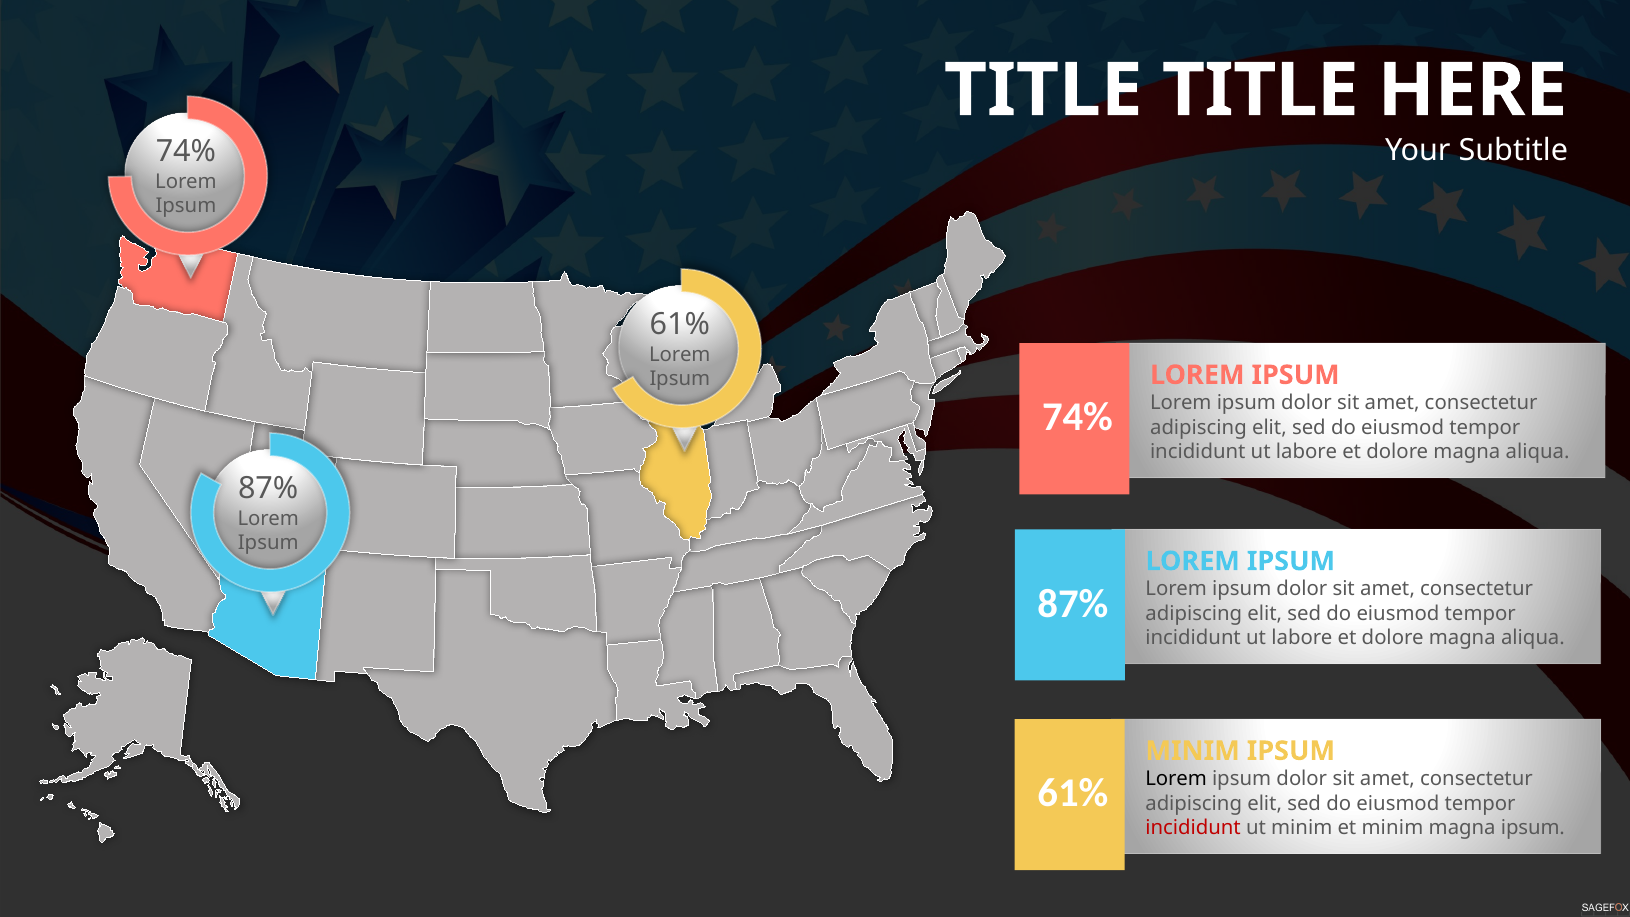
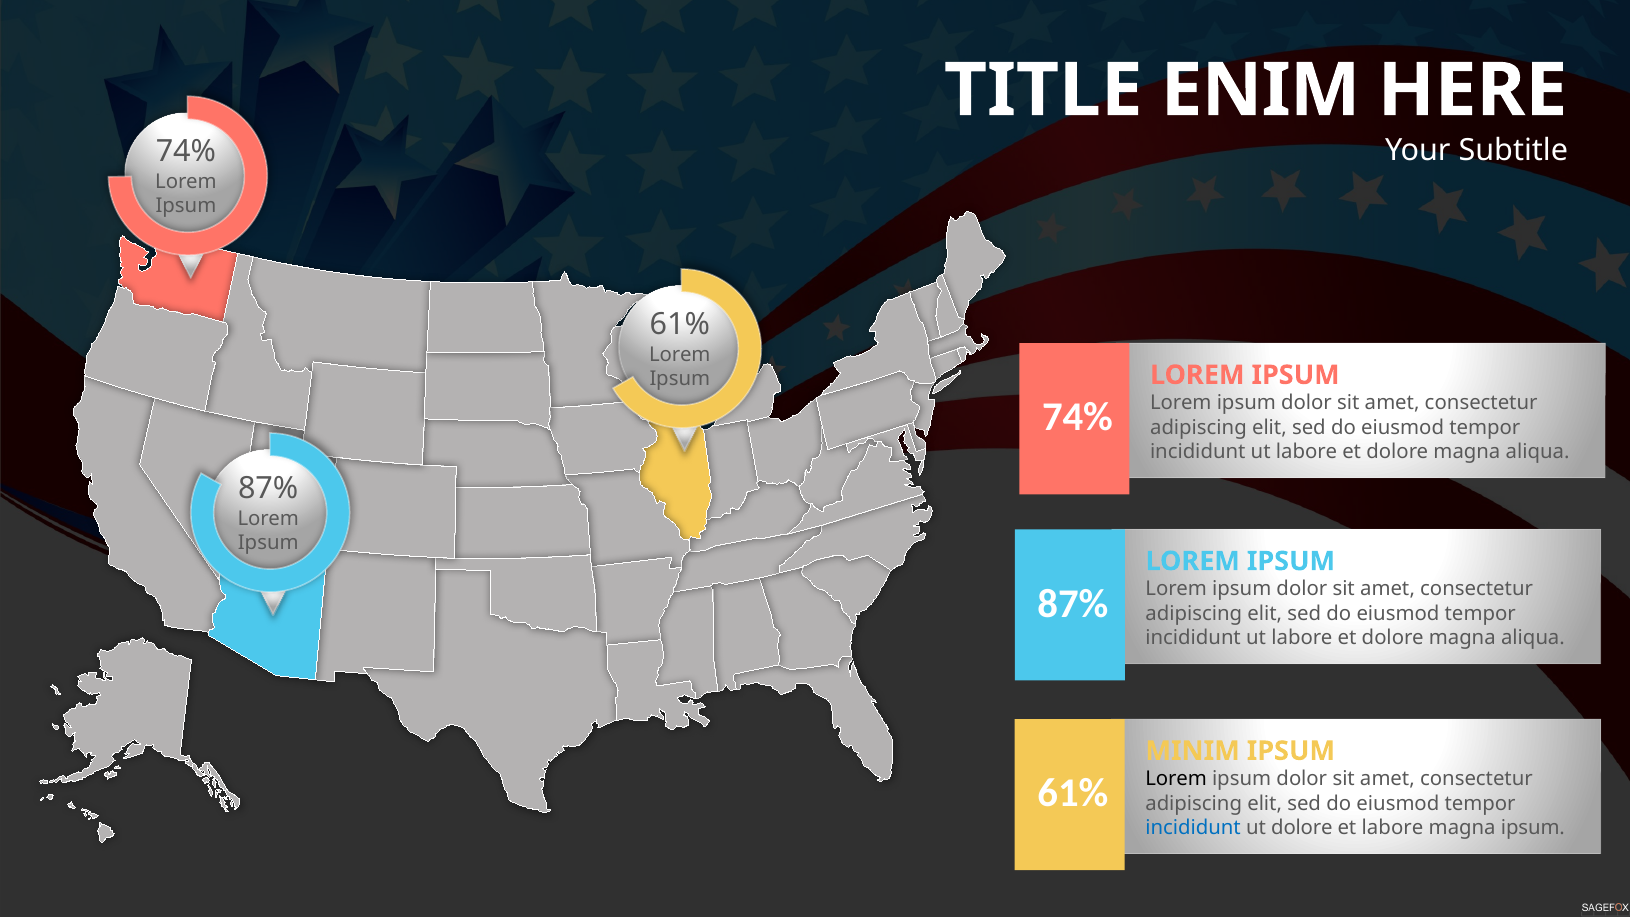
TITLE TITLE: TITLE -> ENIM (1260, 91)
incididunt colour: red -> blue (1193, 828)
ut minim: minim -> dolore (1302, 828)
et minim: minim -> labore (1392, 828)
